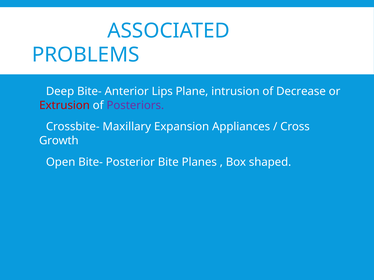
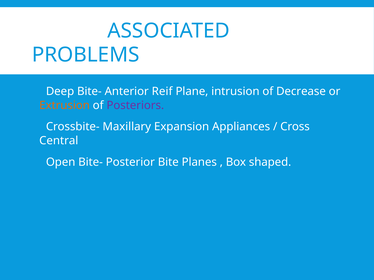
Lips: Lips -> Reif (162, 92)
Extrusion colour: red -> orange (65, 106)
Growth: Growth -> Central (59, 141)
